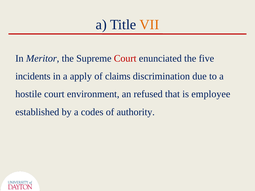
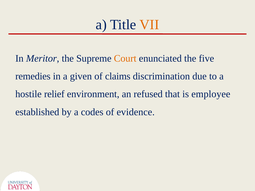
Court colour: red -> orange (125, 58)
incidents: incidents -> remedies (33, 76)
apply: apply -> given (81, 76)
hostile court: court -> relief (54, 94)
authority: authority -> evidence (136, 112)
